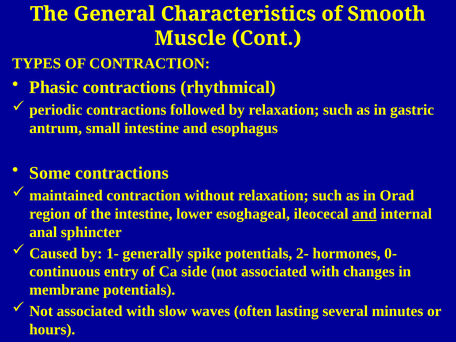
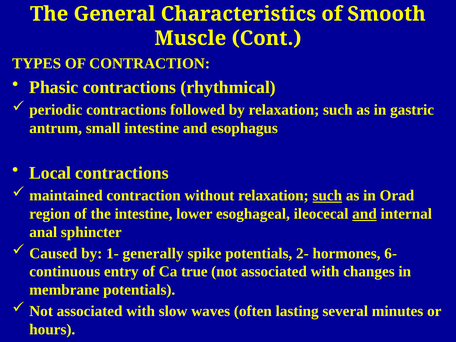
Some: Some -> Local (50, 173)
such underline: none -> present (327, 196)
0-: 0- -> 6- (391, 253)
side: side -> true (194, 272)
